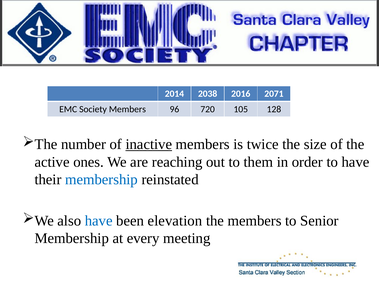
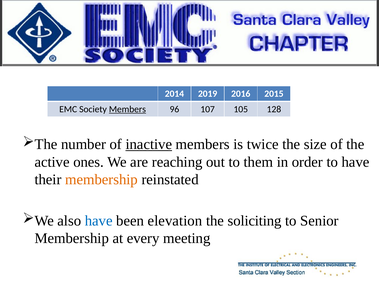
2038: 2038 -> 2019 (208, 94)
2071: 2071 -> 2015 (274, 94)
Members underline: none -> present (127, 109)
720: 720 -> 107 (208, 109)
membership colour: blue -> orange (102, 180)
the members: members -> soliciting (255, 221)
